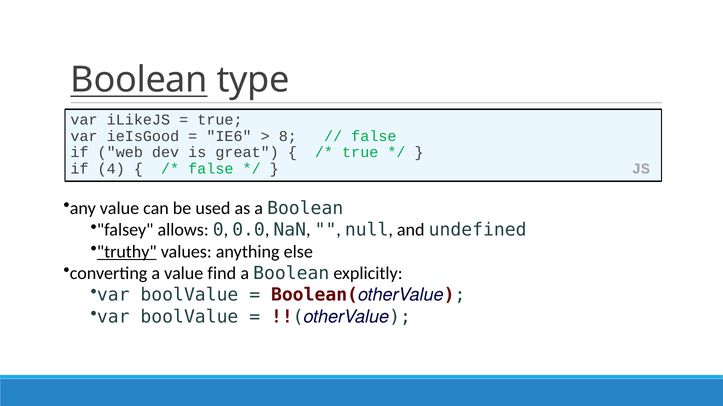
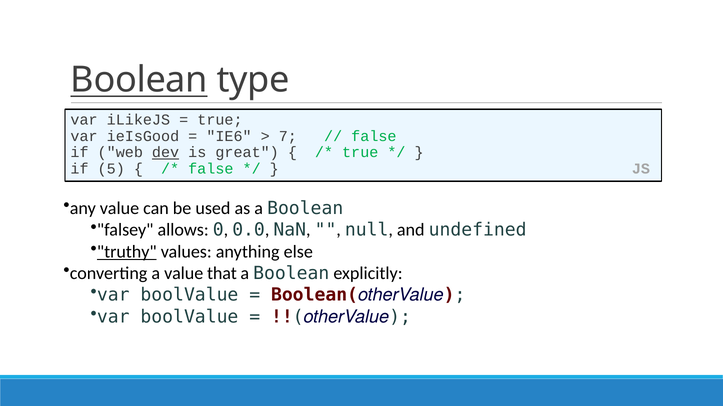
8: 8 -> 7 (288, 136)
dev underline: none -> present (166, 153)
4: 4 -> 5 (111, 169)
find: find -> that (222, 274)
